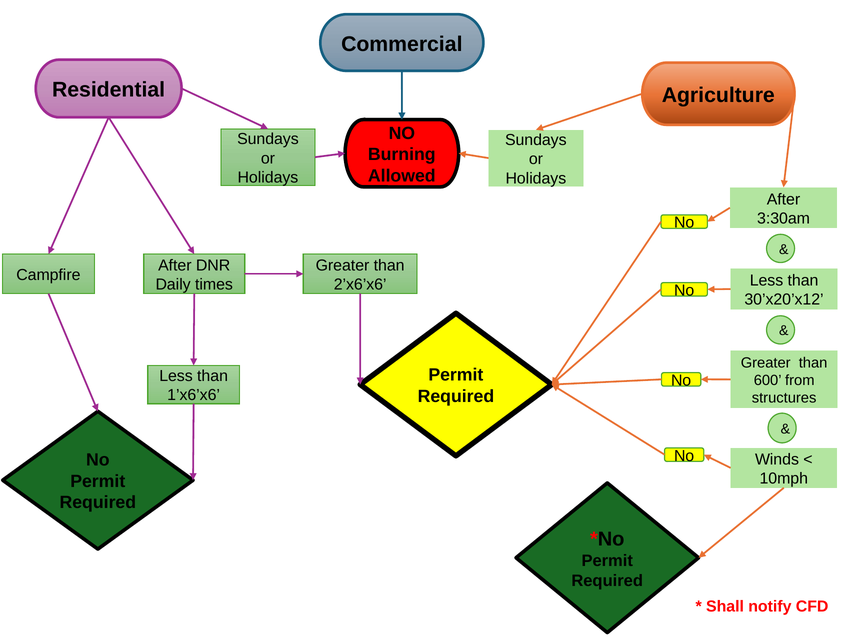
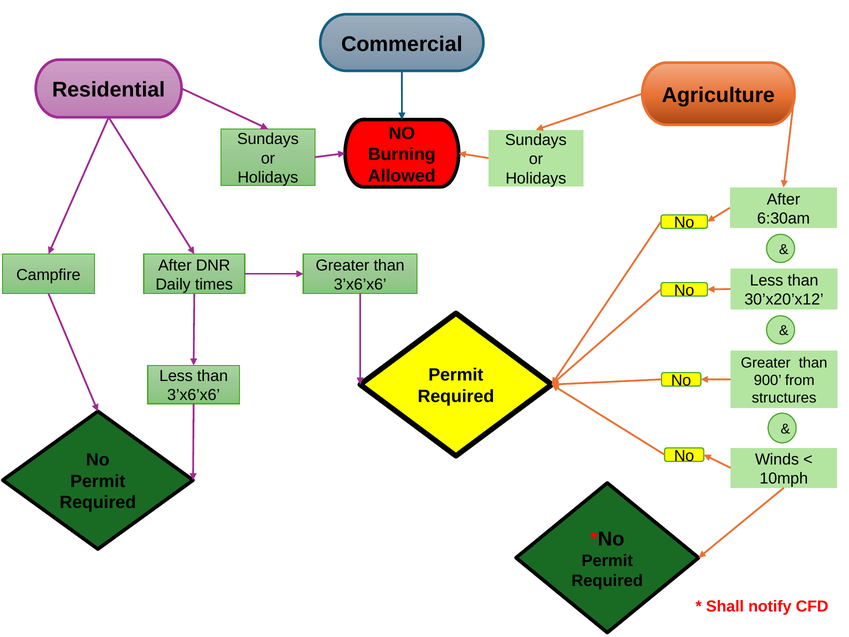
3:30am: 3:30am -> 6:30am (784, 218)
2’x6’x6: 2’x6’x6 -> 3’x6’x6 (360, 284)
600: 600 -> 900 (768, 380)
1’x6’x6: 1’x6’x6 -> 3’x6’x6 (194, 395)
